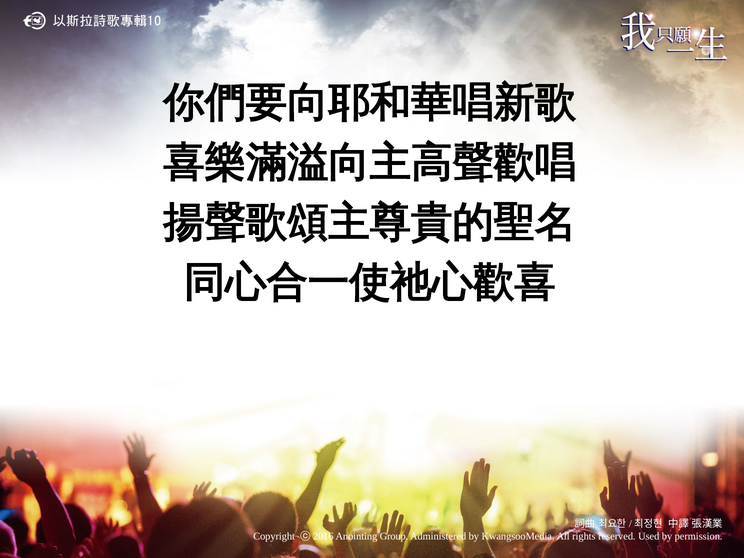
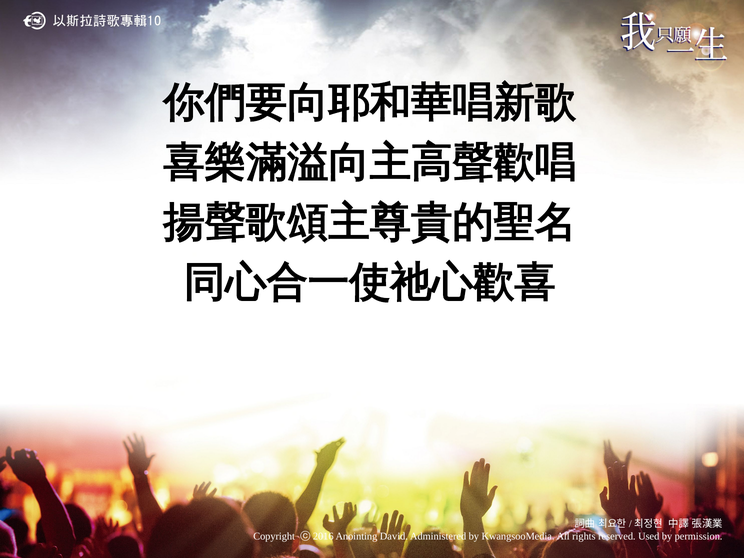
Group: Group -> David (394, 536)
